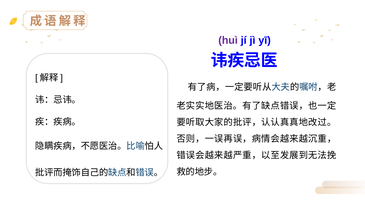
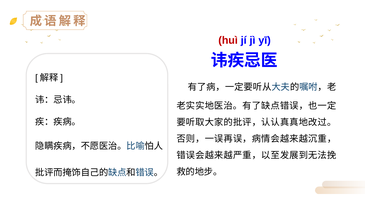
huì colour: purple -> red (228, 40)
